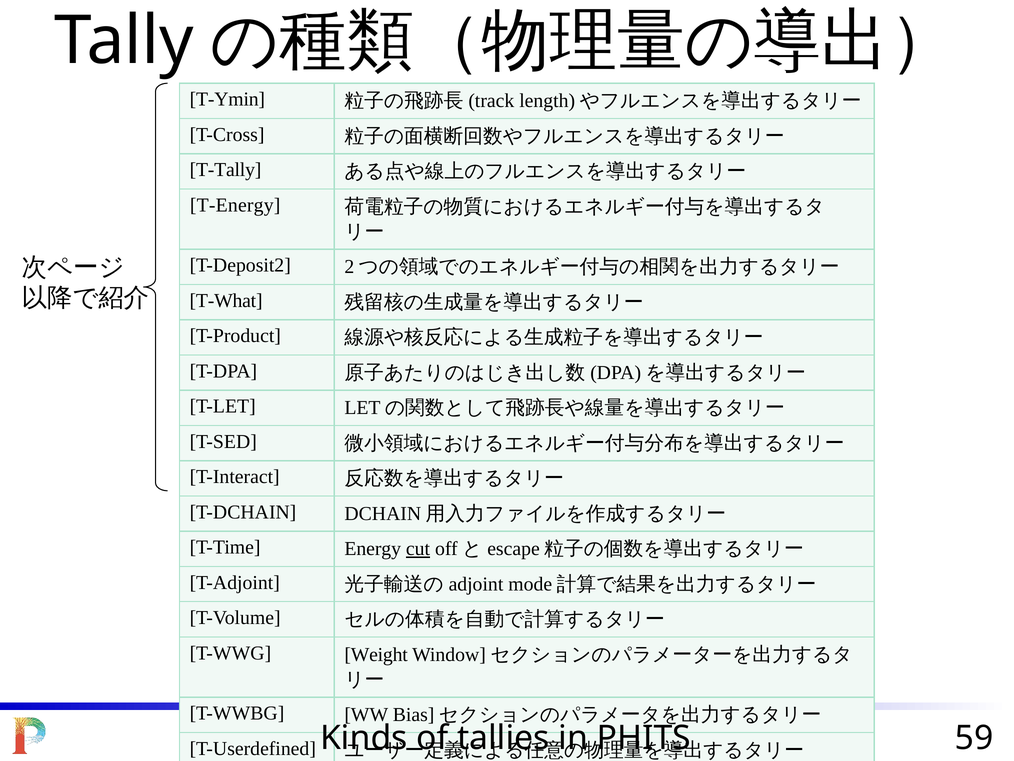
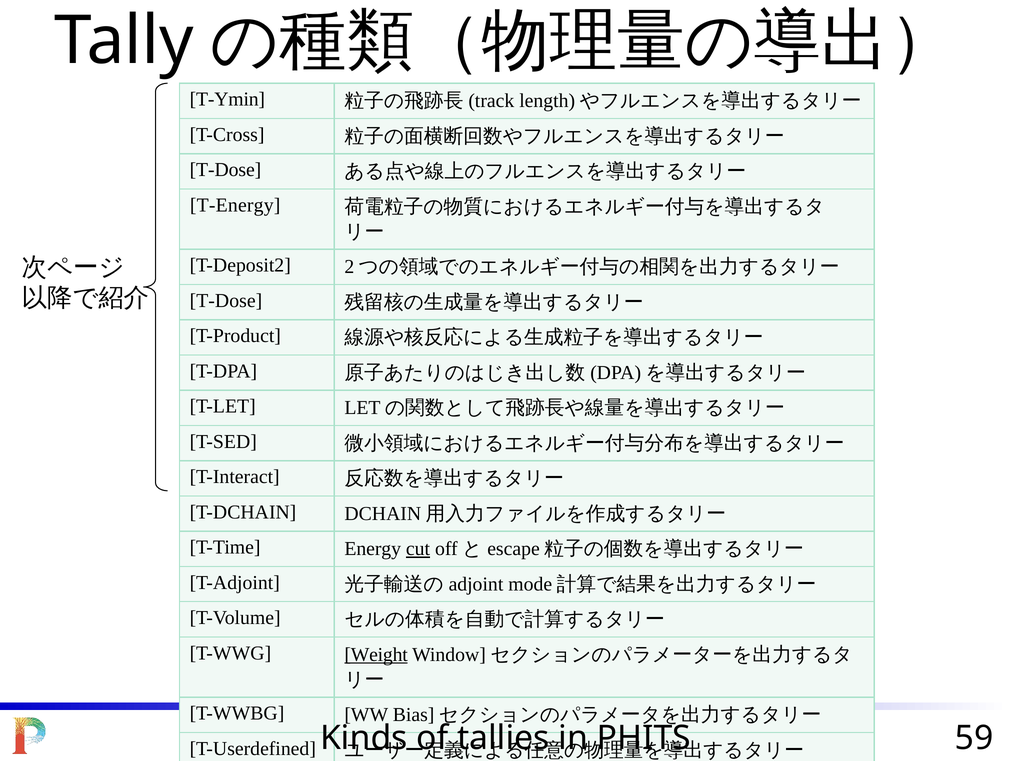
T-Tally: T-Tally -> T-Dose (225, 170)
T-What: T-What -> T-Dose (226, 300)
Weight underline: none -> present (376, 654)
